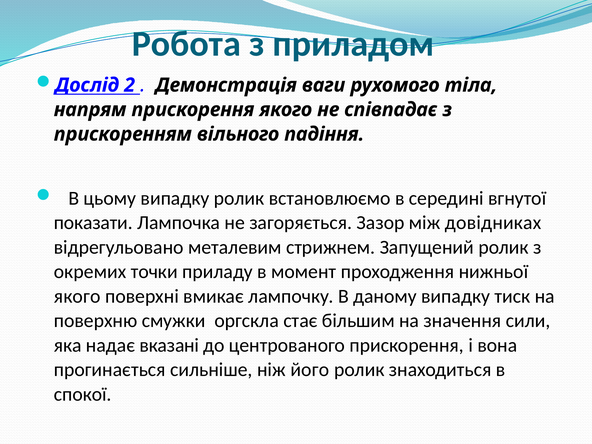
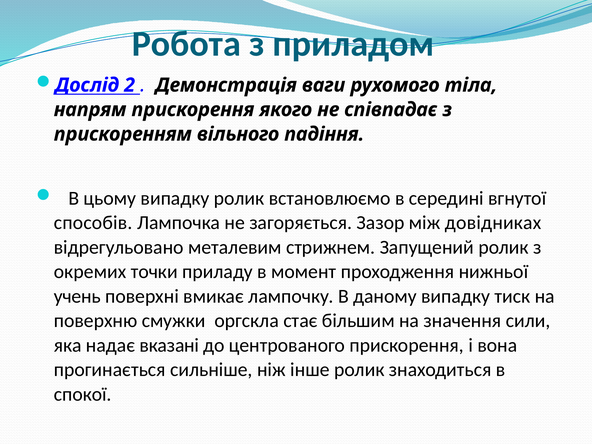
показати: показати -> способів (93, 223)
якого: якого -> учень (77, 296)
його: його -> інше (310, 370)
